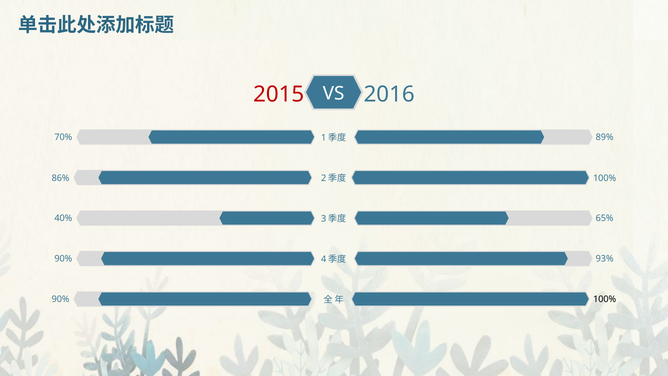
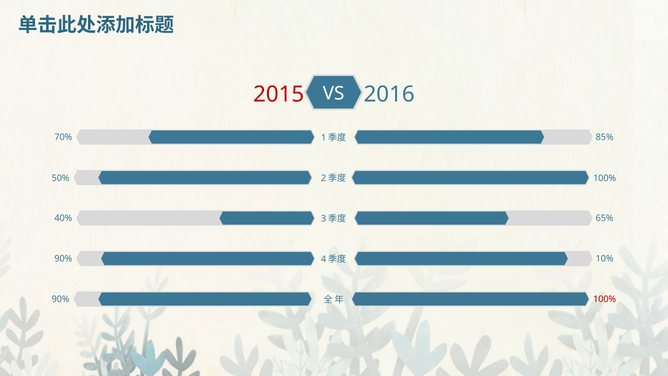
89%: 89% -> 85% (605, 137)
86%: 86% -> 50% (61, 178)
93%: 93% -> 10% (605, 259)
100% colour: black -> red (605, 299)
